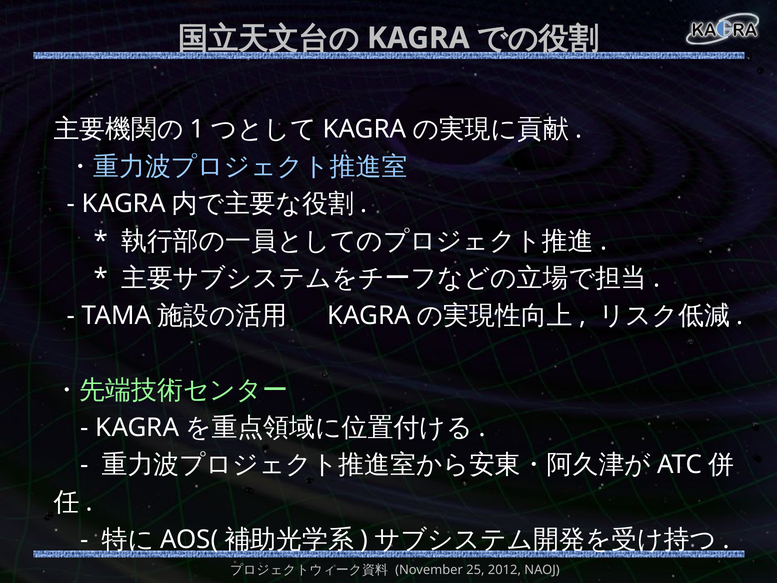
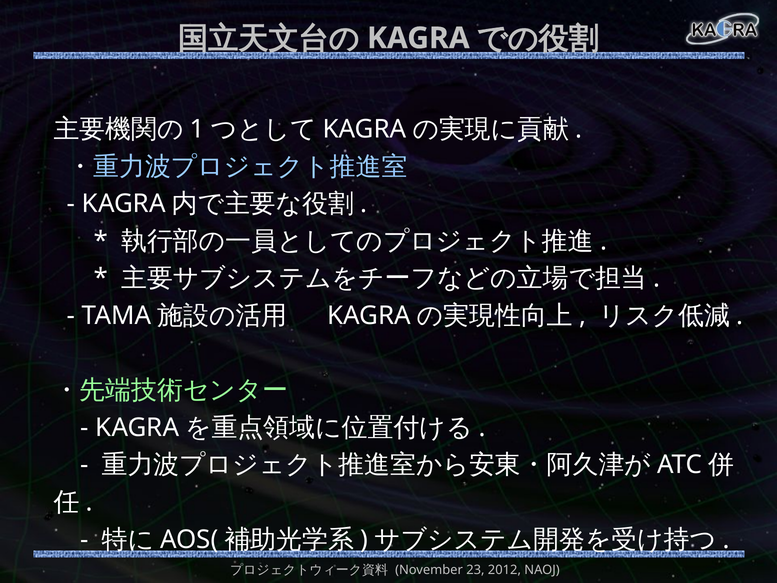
25: 25 -> 23 (475, 570)
